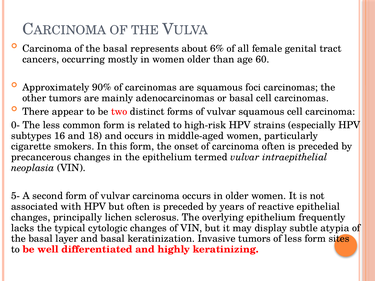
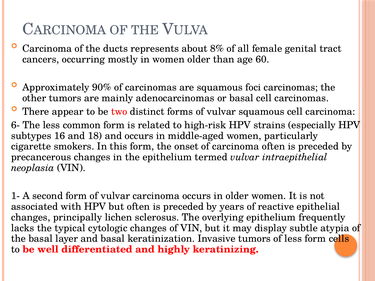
Carcinoma of the basal: basal -> ducts (116, 49)
6%: 6% -> 8% (217, 49)
0-: 0- -> 6- (15, 125)
5-: 5- -> 1- (15, 196)
sites: sites -> cells (339, 239)
